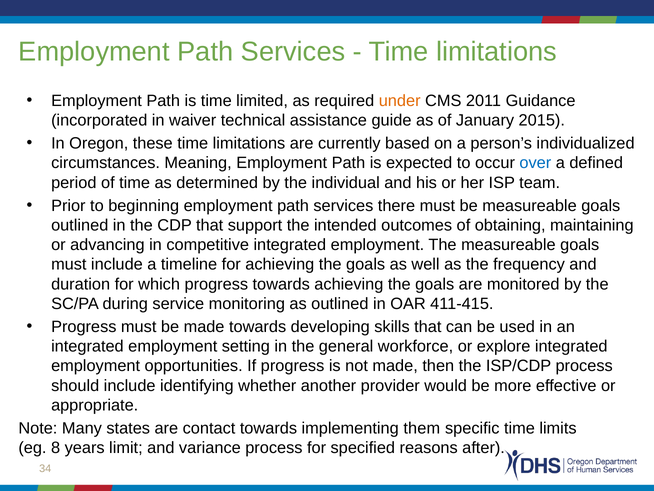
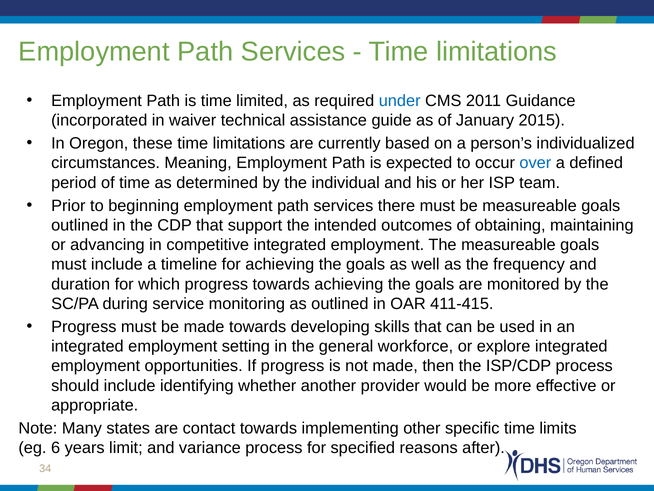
under colour: orange -> blue (400, 101)
them: them -> other (422, 428)
8: 8 -> 6 (56, 447)
